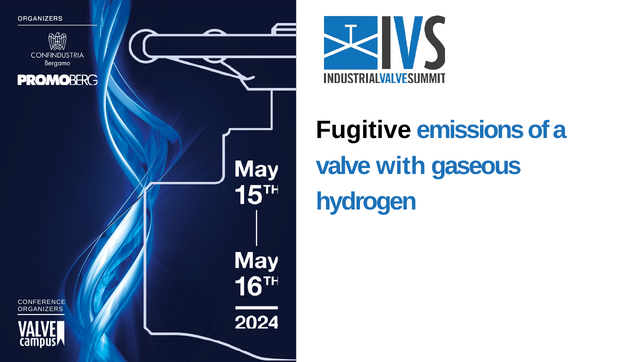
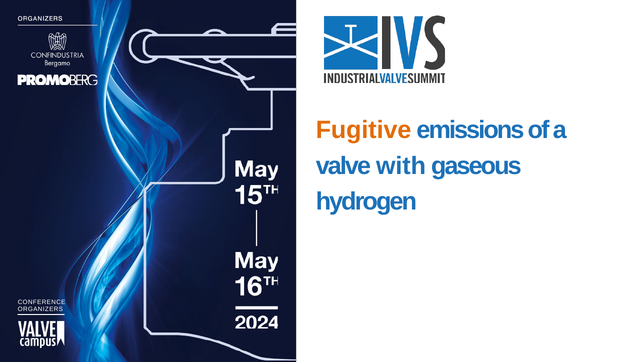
Fugitive colour: black -> orange (364, 130)
